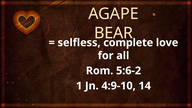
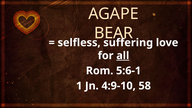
complete: complete -> suffering (128, 43)
all underline: none -> present (123, 56)
5:6-2: 5:6-2 -> 5:6-1 (129, 71)
14: 14 -> 58 (145, 86)
